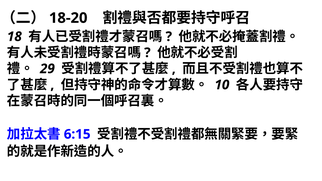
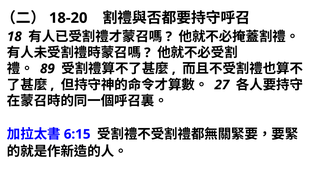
29: 29 -> 89 (47, 69)
10: 10 -> 27 (222, 85)
